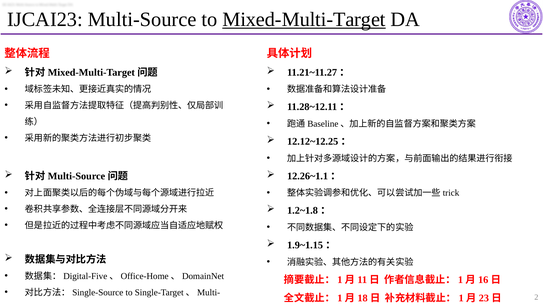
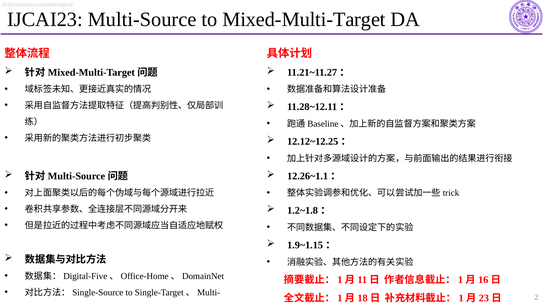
Mixed-Multi-Target underline: present -> none (304, 19)
